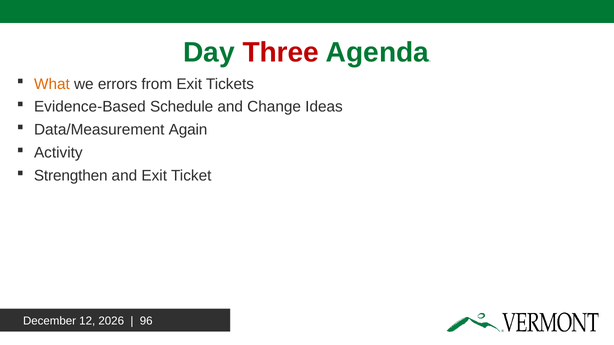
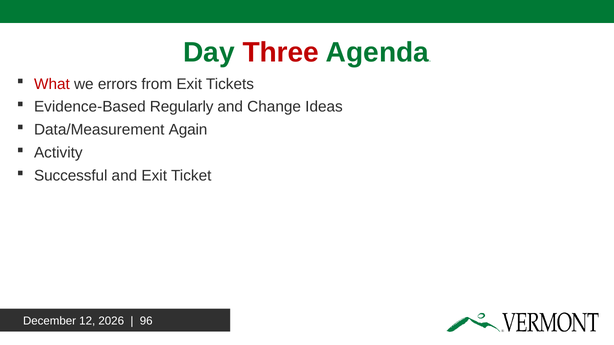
What colour: orange -> red (52, 84)
Schedule: Schedule -> Regularly (182, 107)
Strengthen: Strengthen -> Successful (71, 176)
